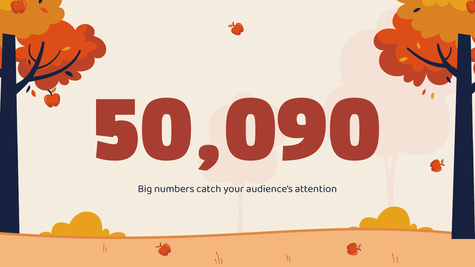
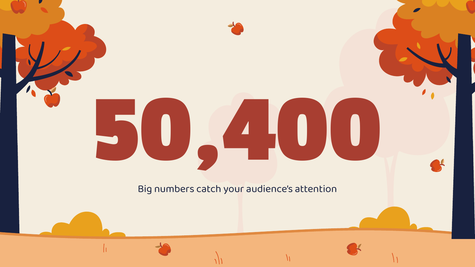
50,090: 50,090 -> 50,400 (238, 128)
